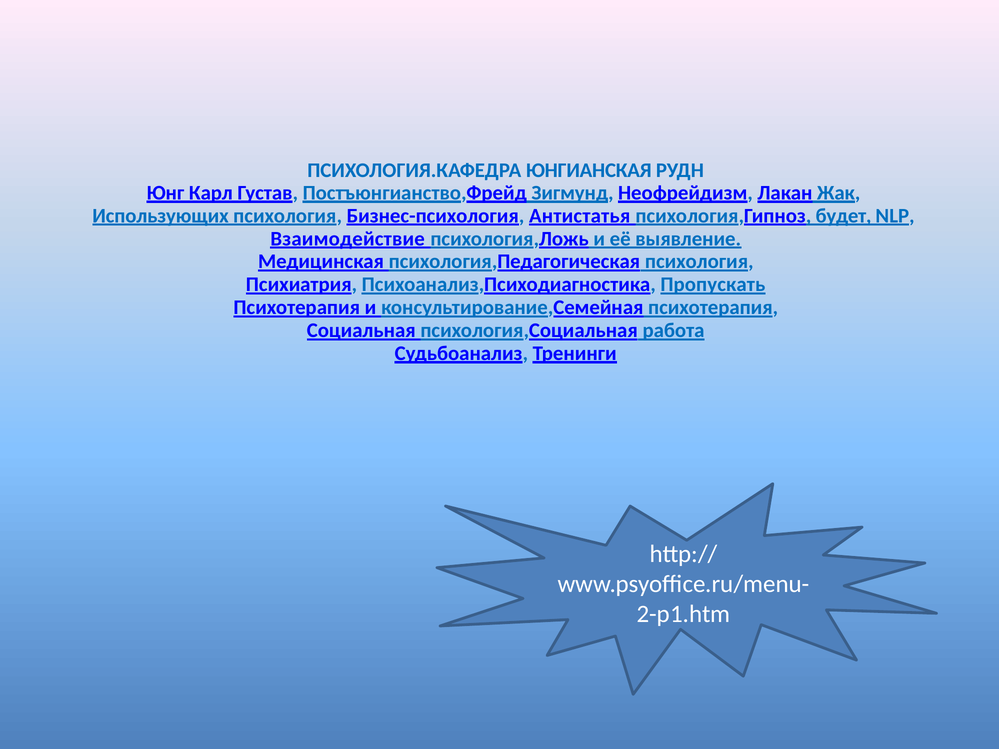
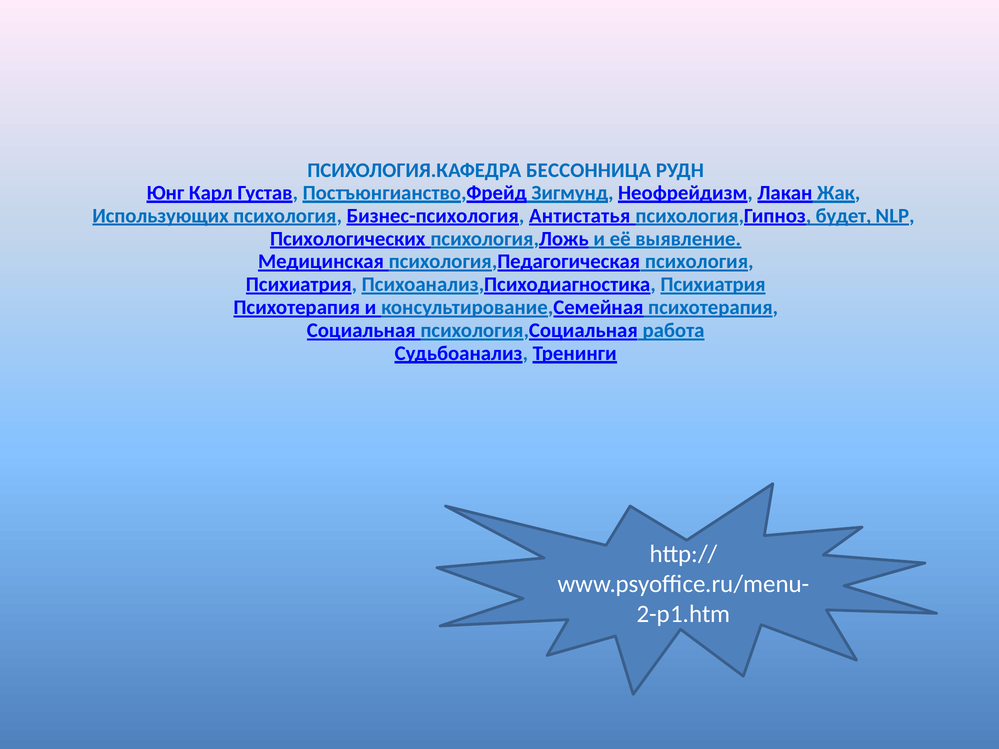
ЮНГИАНСКАЯ: ЮНГИАНСКАЯ -> БЕССОННИЦА (589, 170)
Взаимодействие: Взаимодействие -> Психологических (348, 239)
Психоанализ,Психодиагностика Пропускать: Пропускать -> Психиатрия (713, 285)
